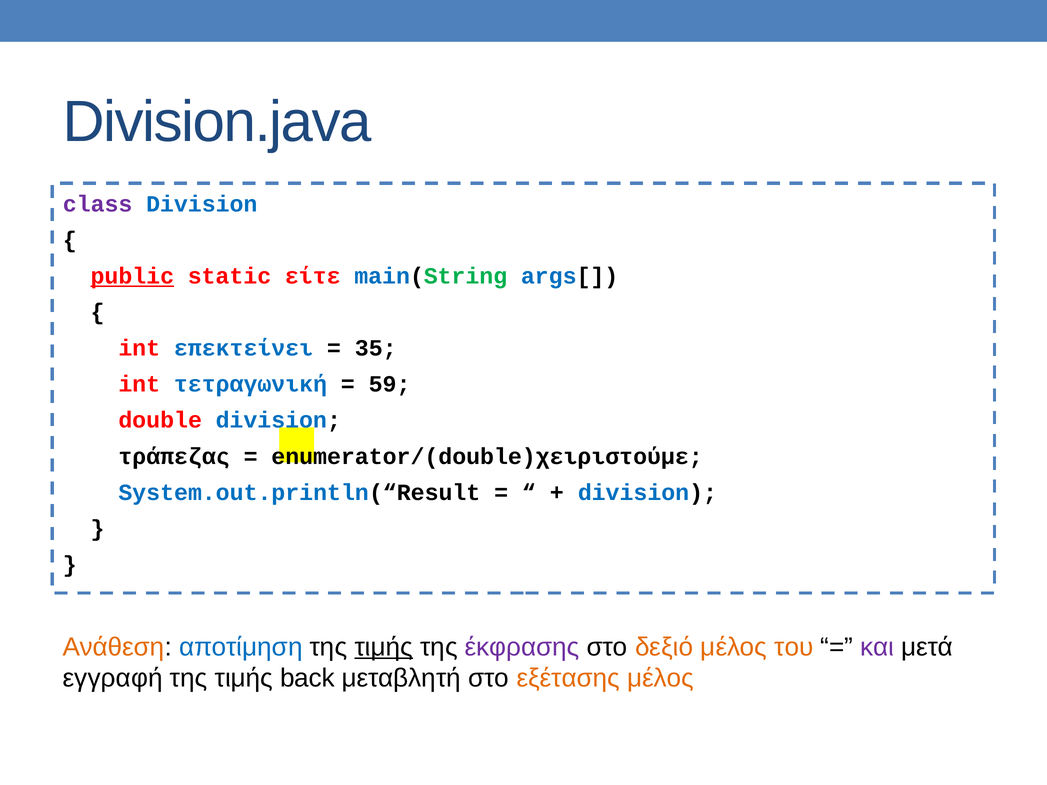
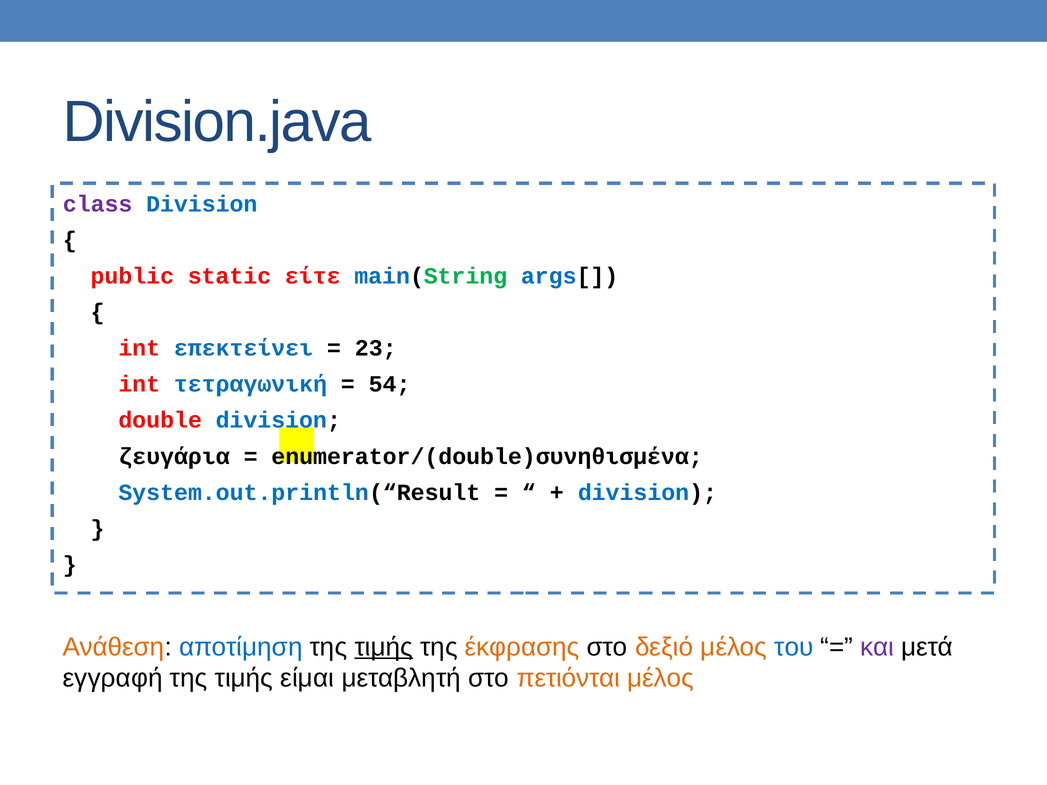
public underline: present -> none (132, 276)
35: 35 -> 23 (376, 348)
59: 59 -> 54 (390, 384)
τράπεζας: τράπεζας -> ζευγάρια (174, 457)
enumerator/(double)χειριστούμε: enumerator/(double)χειριστούμε -> enumerator/(double)συνηθισμένα (487, 457)
έκφρασης colour: purple -> orange (522, 647)
του colour: orange -> blue (794, 647)
back: back -> είμαι (307, 679)
εξέτασης: εξέτασης -> πετιόνται (568, 679)
